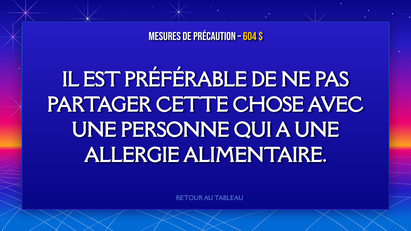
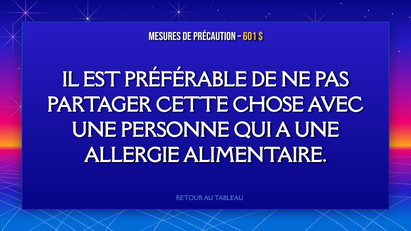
604: 604 -> 601 (250, 36)
